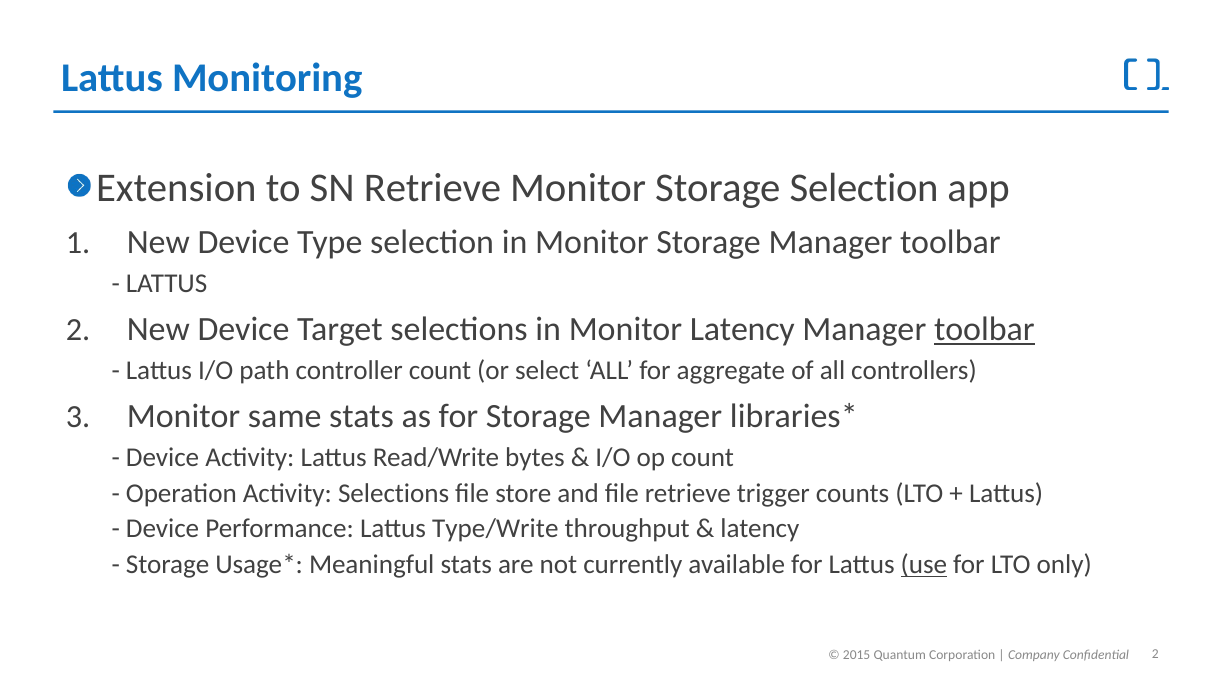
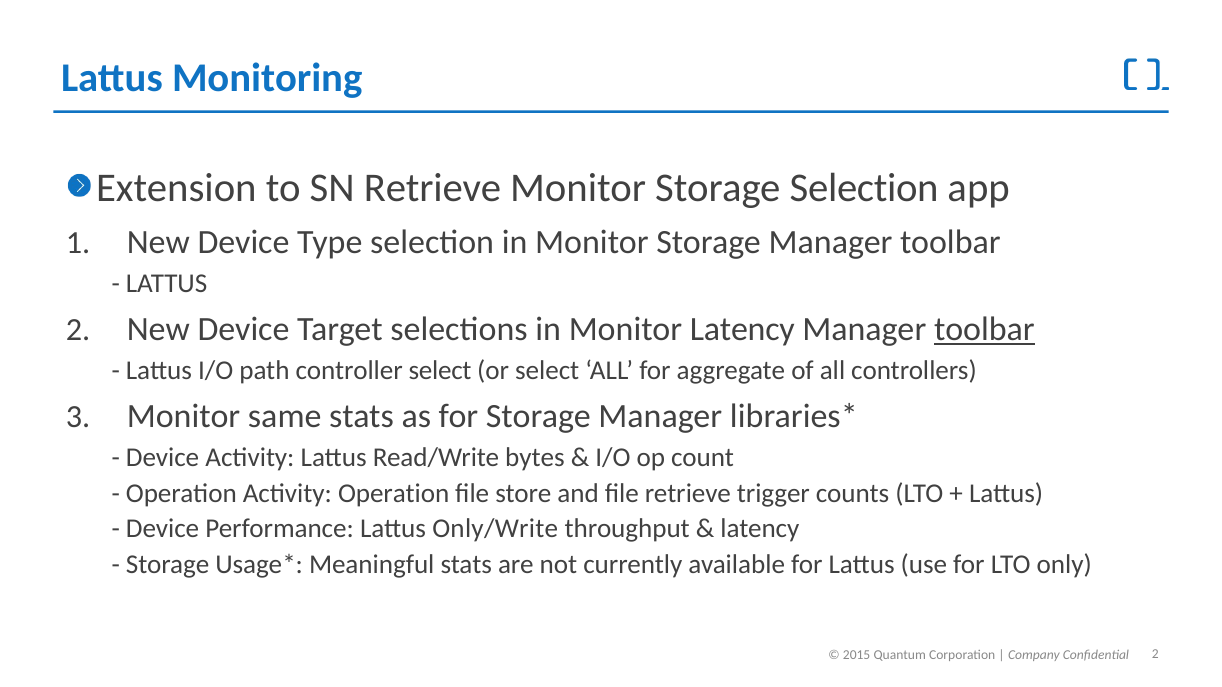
controller count: count -> select (440, 370)
Activity Selections: Selections -> Operation (394, 493)
Type/Write: Type/Write -> Only/Write (495, 529)
use underline: present -> none (924, 565)
